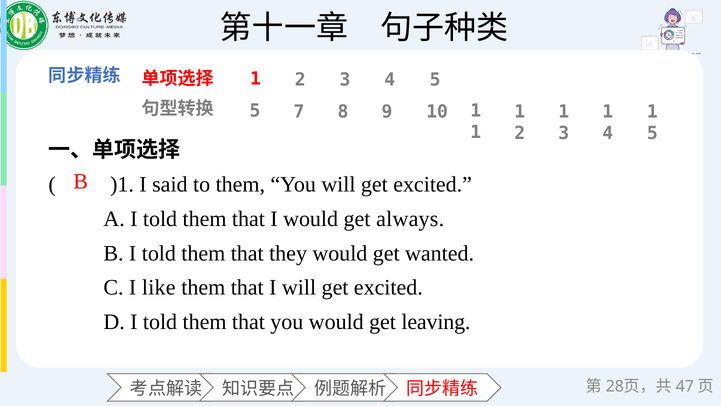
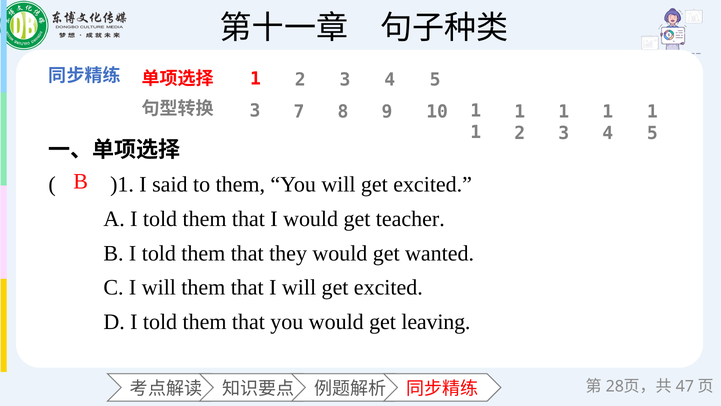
5: 5 -> 3 (255, 111)
always: always -> teacher (410, 219)
C I like: like -> will (159, 287)
